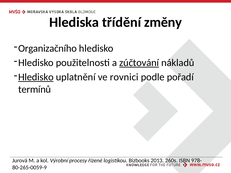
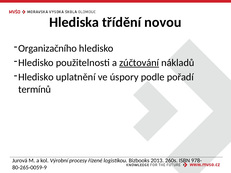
změny: změny -> novou (163, 22)
Hledisko underline: present -> none (36, 77)
rovnici: rovnici -> úspory (124, 77)
